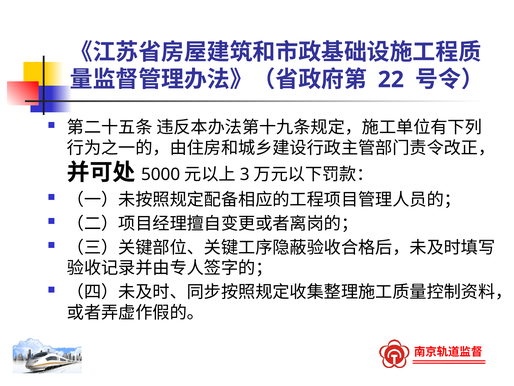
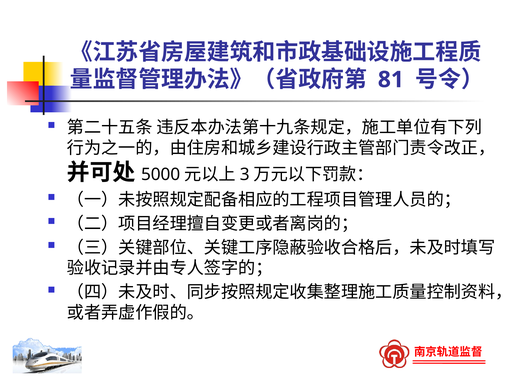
22: 22 -> 81 (391, 80)
